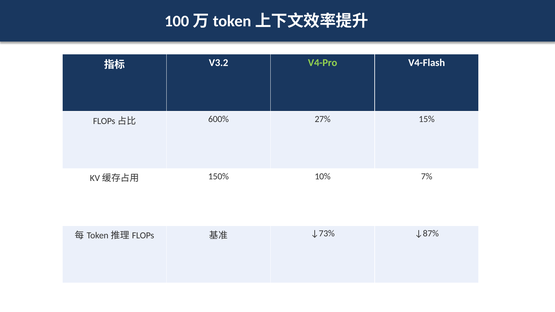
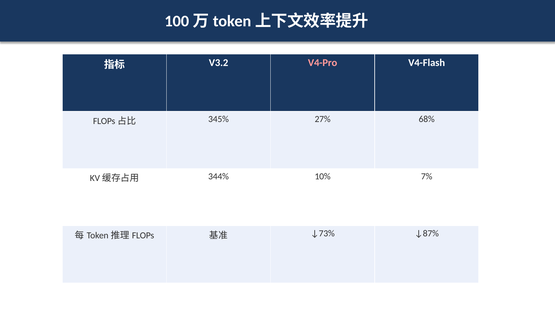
V4-Pro colour: light green -> pink (323, 63)
600%: 600% -> 345% (219, 119)
15%: 15% -> 68% (427, 119)
150%: 150% -> 344% (219, 176)
